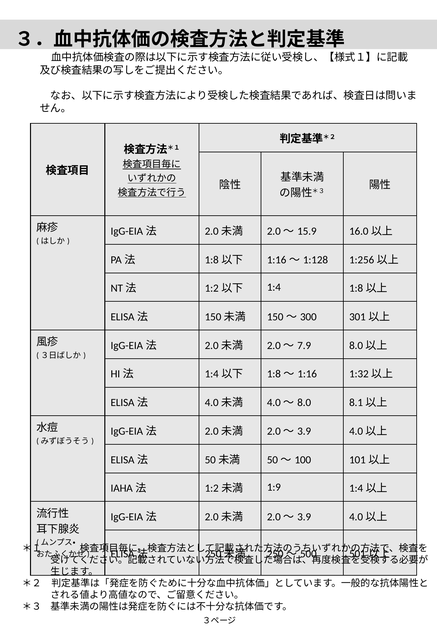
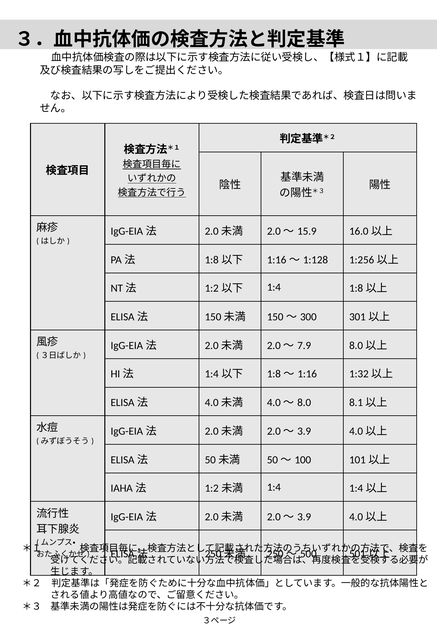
1:9: 1:9 -> 1:4 (274, 488)
